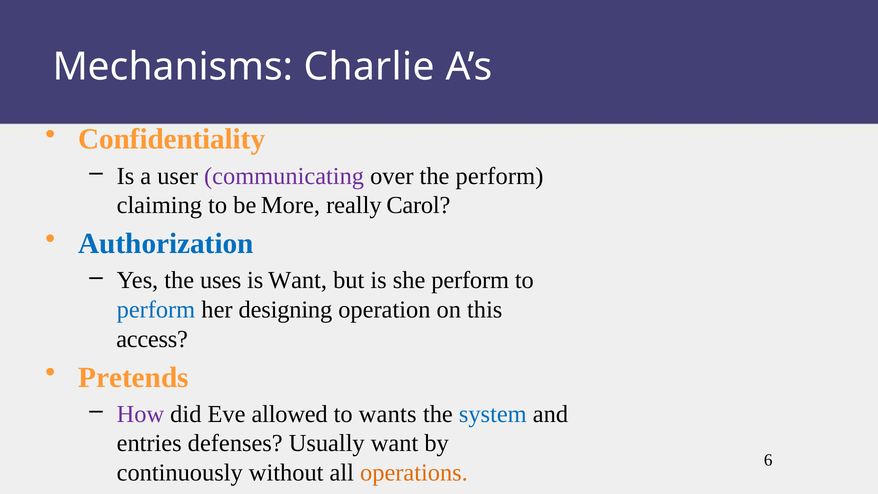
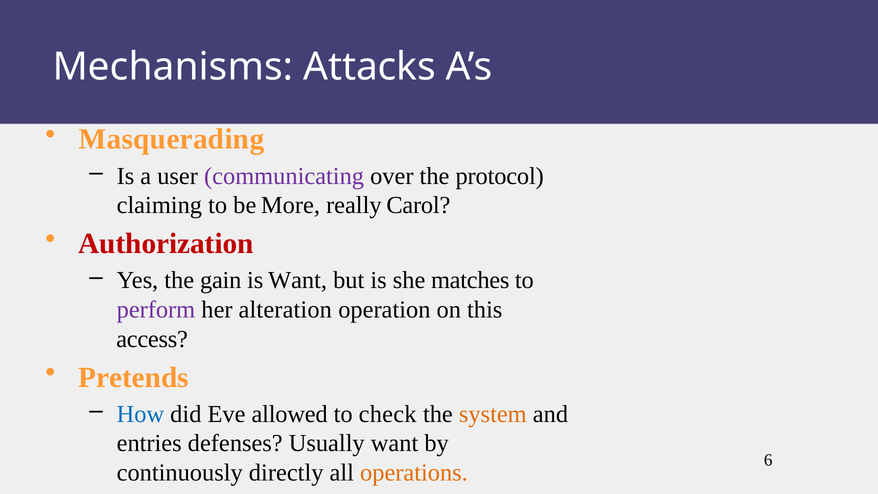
Charlie: Charlie -> Attacks (370, 67)
Confidentiality: Confidentiality -> Masquerading (172, 139)
the perform: perform -> protocol (500, 176)
Authorization colour: blue -> red (166, 244)
uses: uses -> gain (221, 280)
she perform: perform -> matches (470, 280)
perform colour: blue -> purple (156, 310)
designing: designing -> alteration (285, 310)
How colour: purple -> blue (140, 414)
wants: wants -> check (388, 414)
system colour: blue -> orange (493, 414)
without: without -> directly (286, 473)
